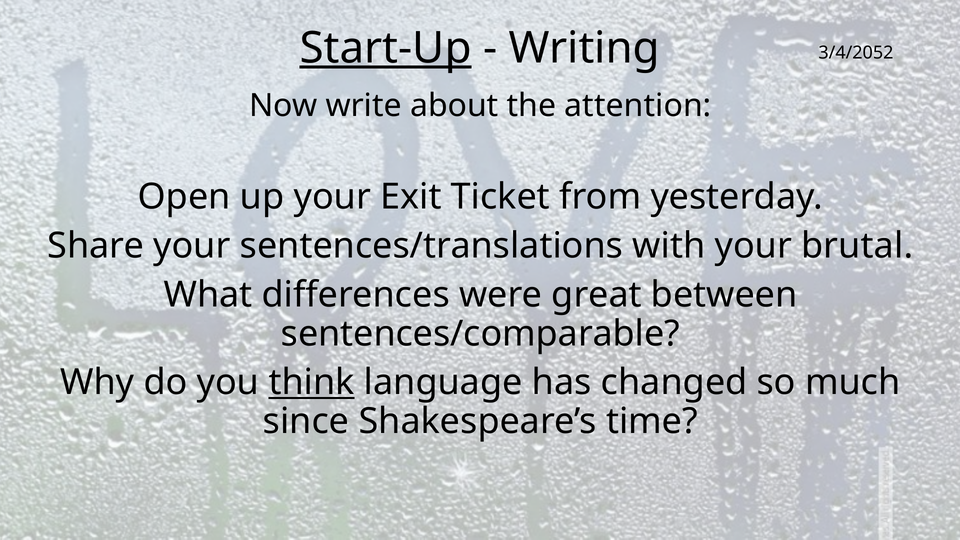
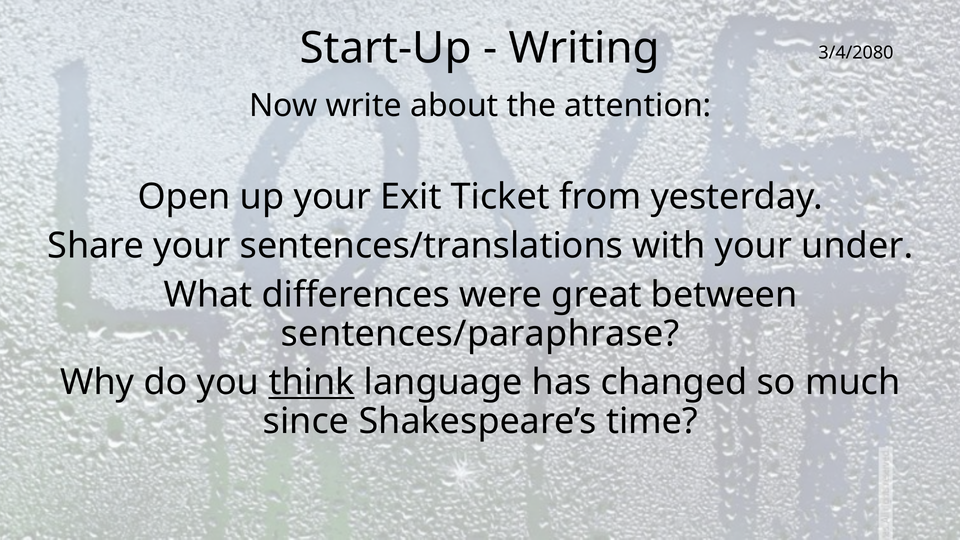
Start-Up underline: present -> none (386, 48)
3/4/2052: 3/4/2052 -> 3/4/2080 (856, 53)
brutal: brutal -> under (857, 246)
sentences/comparable: sentences/comparable -> sentences/paraphrase (480, 334)
